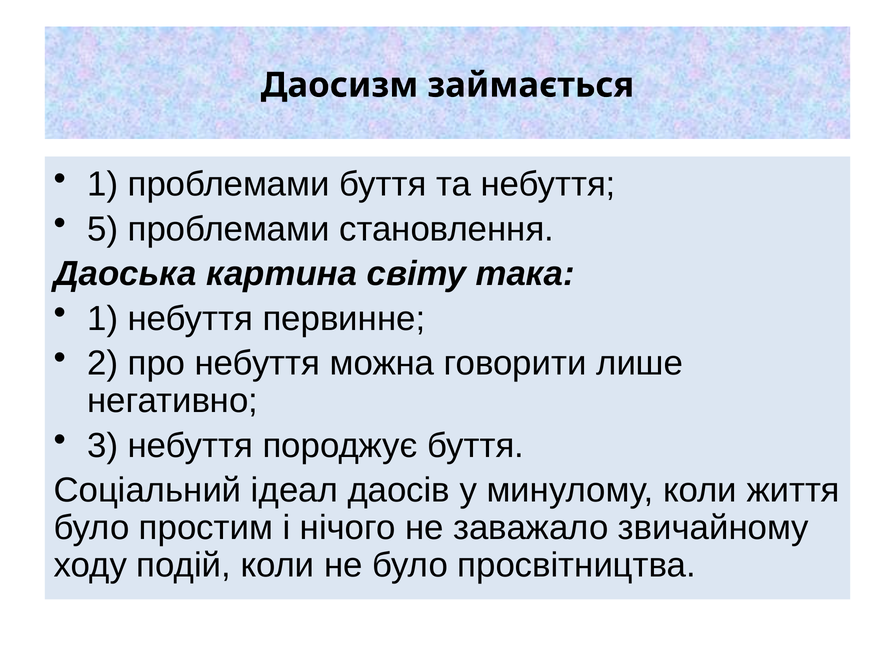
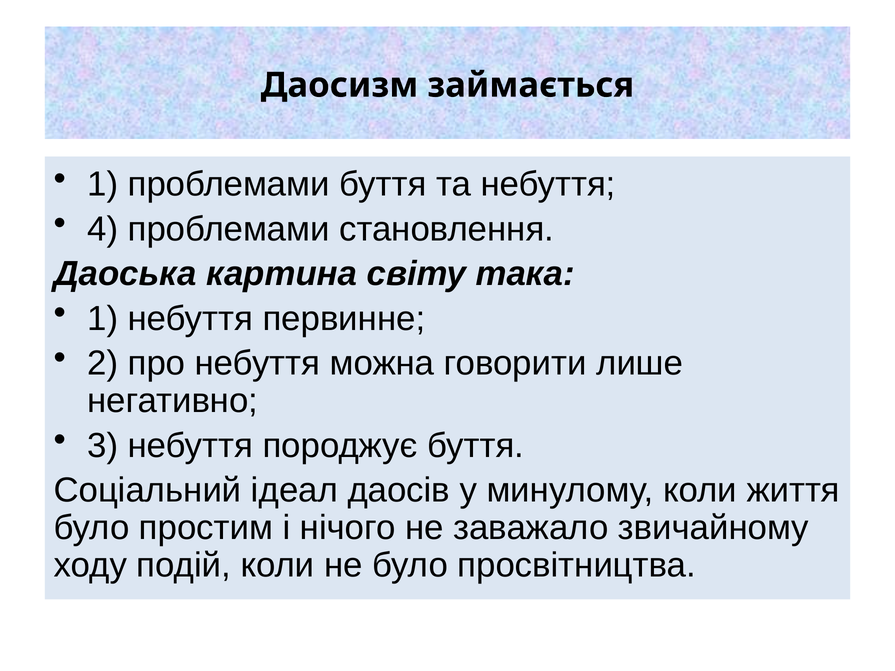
5: 5 -> 4 (103, 229)
